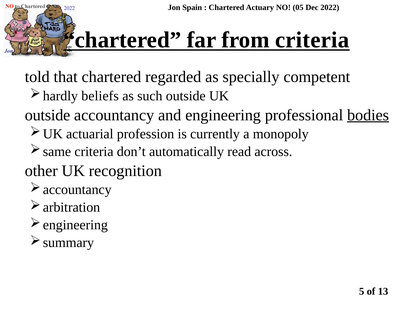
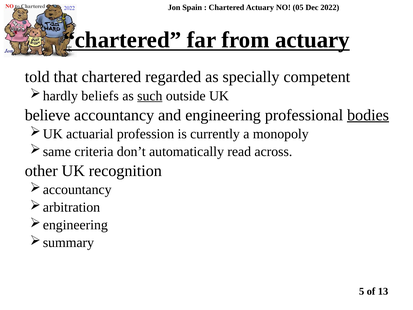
from criteria: criteria -> actuary (312, 40)
such underline: none -> present (150, 96)
outside: outside -> believe (48, 115)
